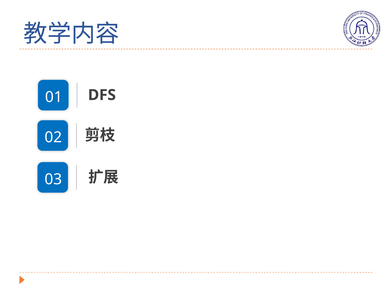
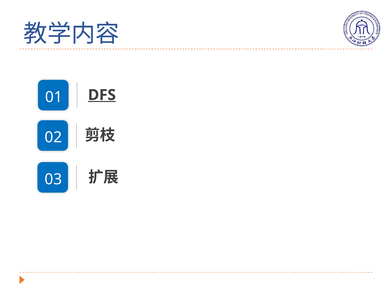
DFS underline: none -> present (102, 95)
